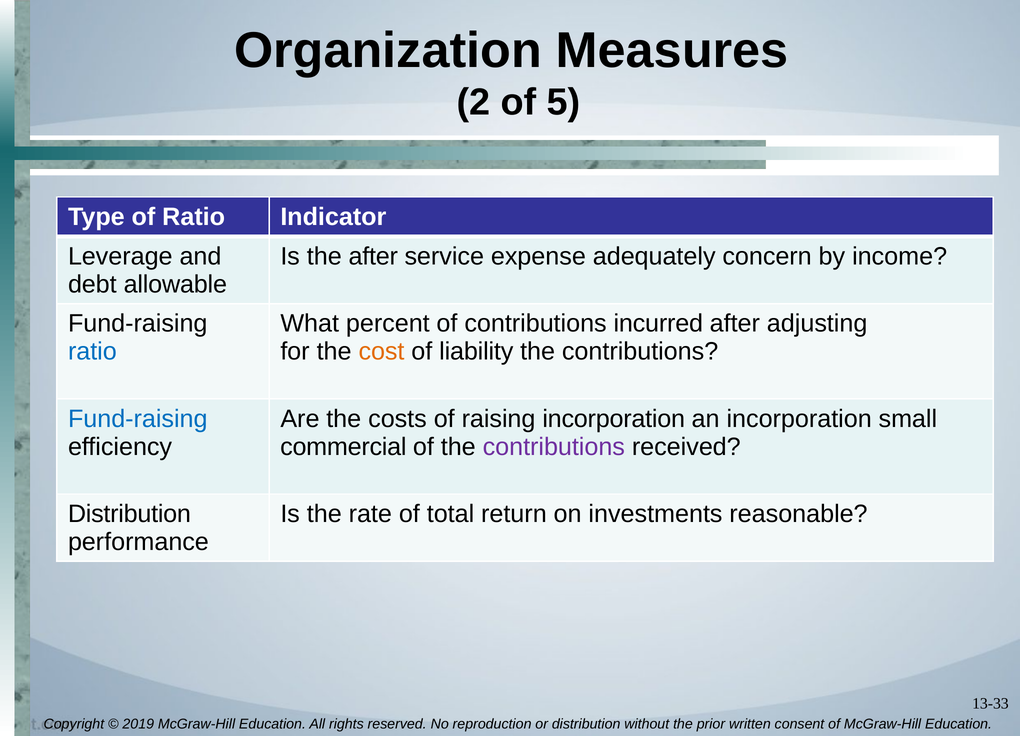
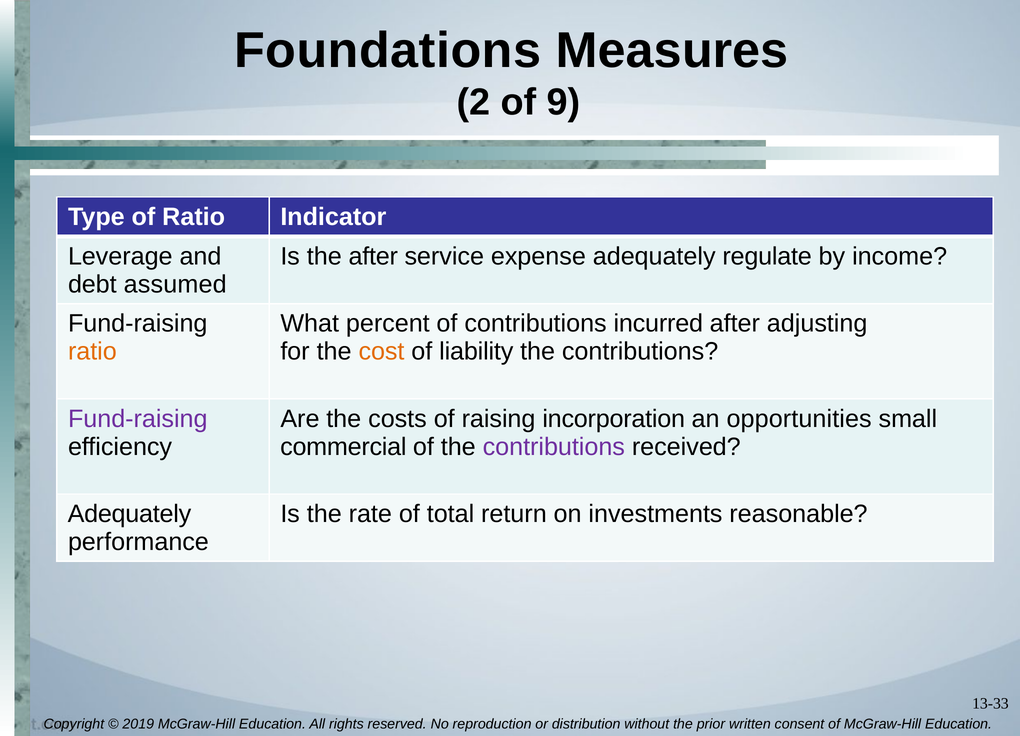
Organization: Organization -> Foundations (388, 51)
5: 5 -> 9 (563, 103)
concern: concern -> regulate (767, 257)
allowable: allowable -> assumed (175, 285)
ratio colour: blue -> orange (92, 352)
Fund-raising colour: blue -> purple (138, 419)
an incorporation: incorporation -> opportunities (799, 419)
Distribution: Distribution -> Adequately (129, 515)
